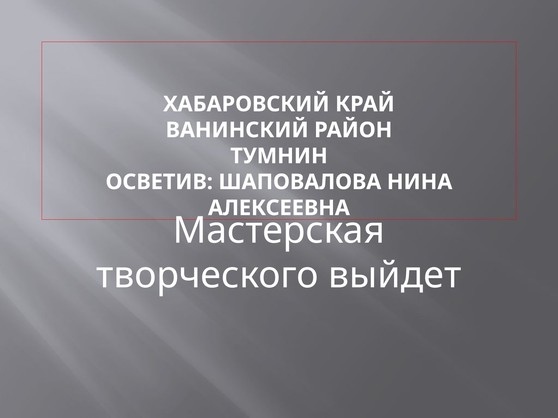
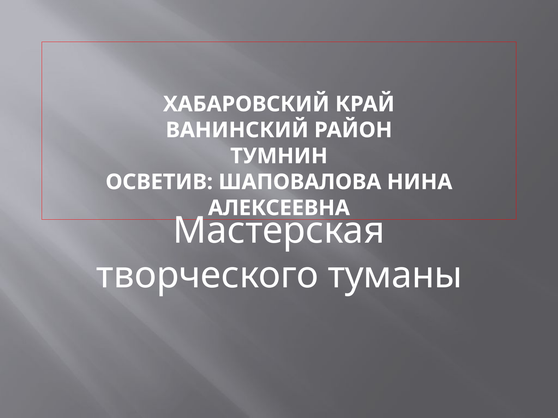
выйдет: выйдет -> туманы (395, 276)
